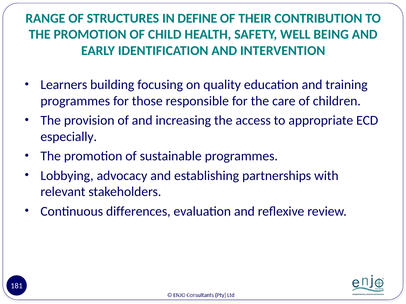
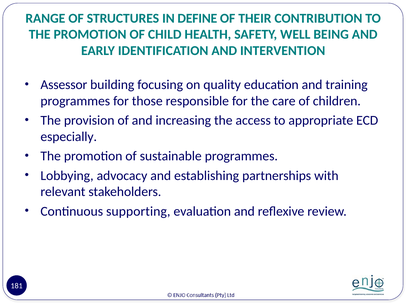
Learners: Learners -> Assessor (64, 85)
differences: differences -> supporting (138, 212)
